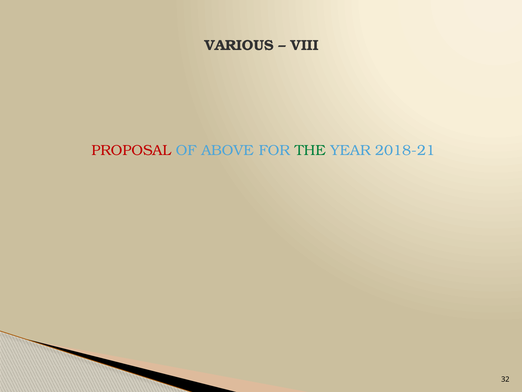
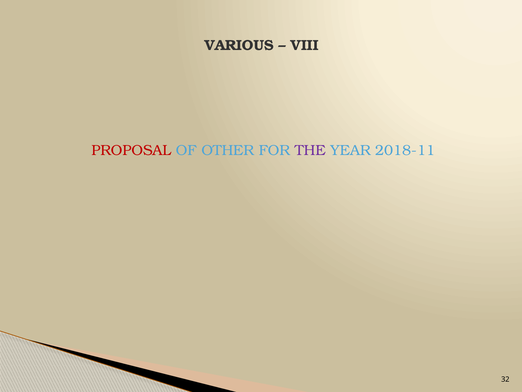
ABOVE: ABOVE -> OTHER (228, 150)
THE colour: green -> purple (310, 150)
2018-21: 2018-21 -> 2018-11 (405, 150)
